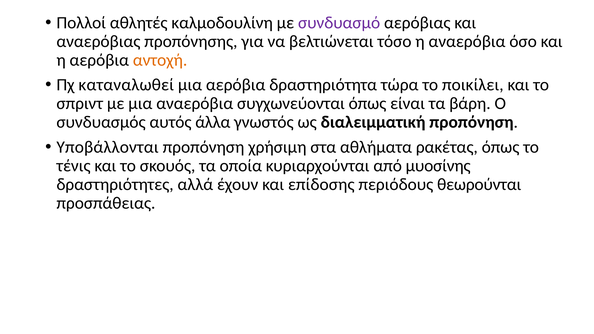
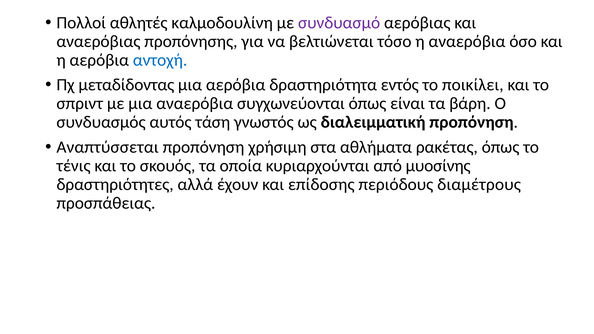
αντοχή colour: orange -> blue (160, 60)
καταναλωθεί: καταναλωθεί -> μεταδίδοντας (126, 85)
τώρα: τώρα -> εντός (400, 85)
άλλα: άλλα -> τάση (213, 122)
Υποβάλλονται: Υποβάλλονται -> Αναπτύσσεται (108, 147)
θεωρούνται: θεωρούνται -> διαμέτρους (479, 185)
